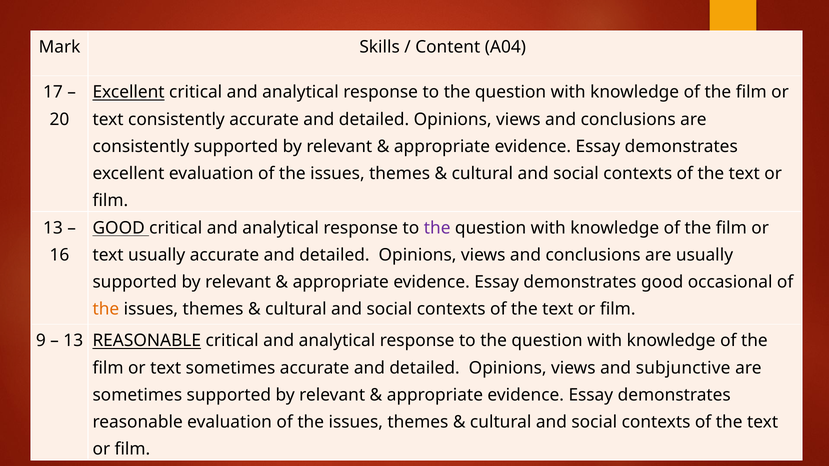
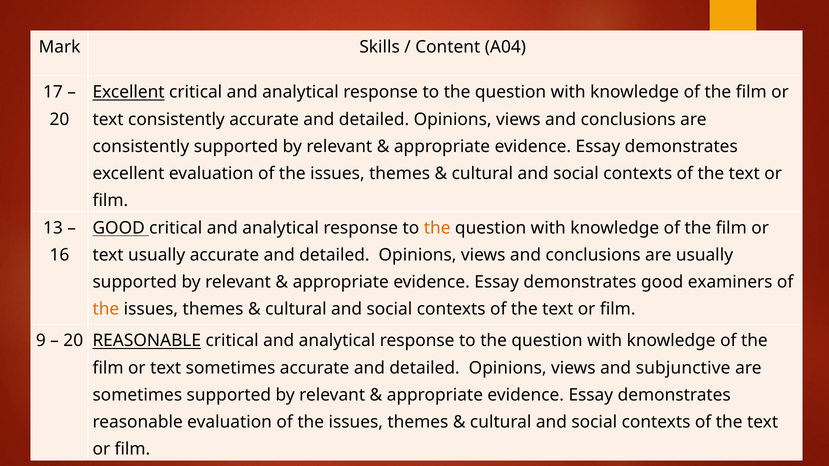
the colour: purple -> orange (437, 228)
occasional: occasional -> examiners (730, 282)
13: 13 -> 20 (73, 341)
